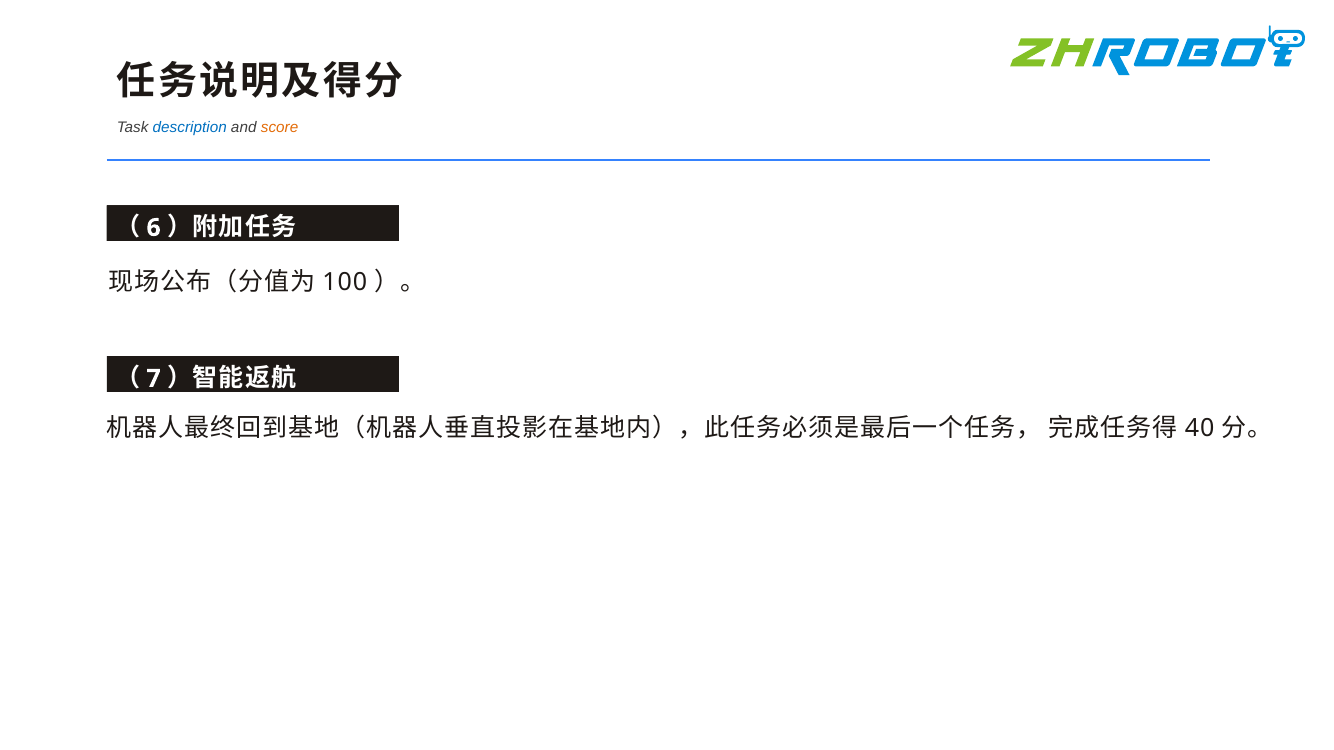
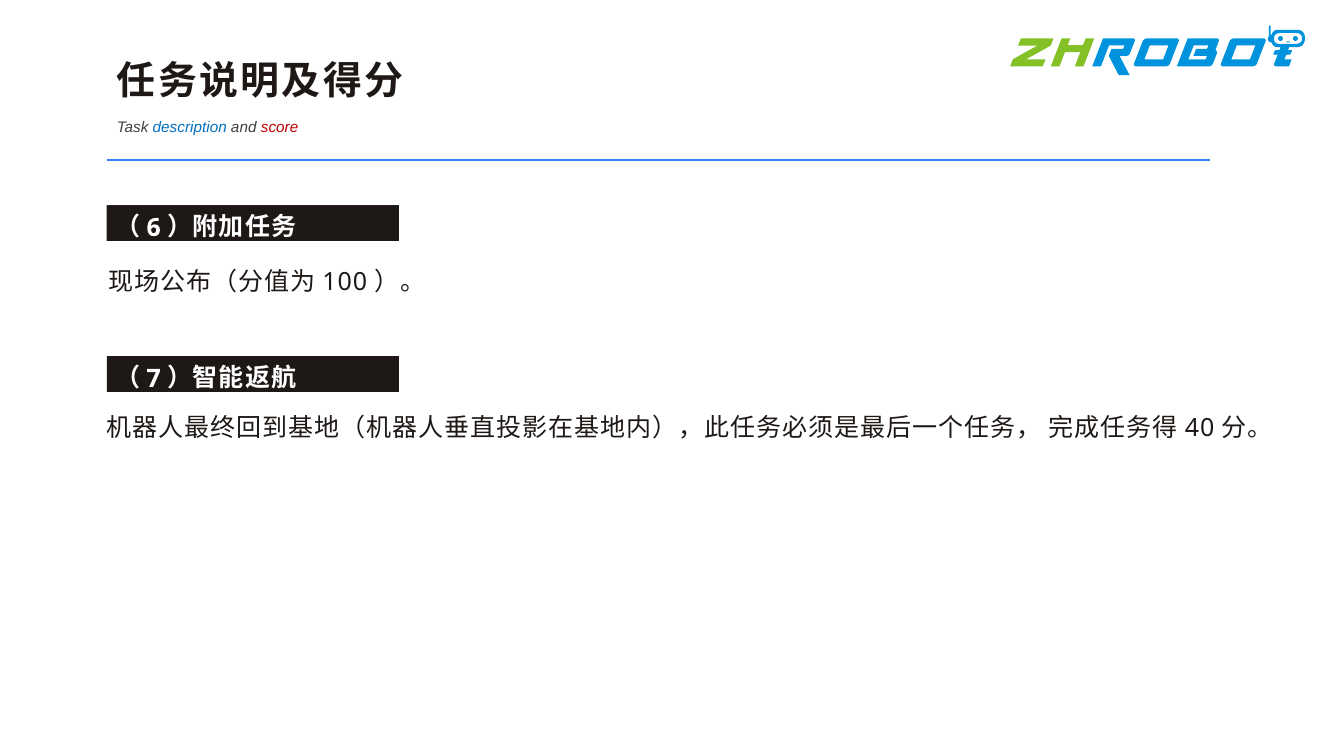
score colour: orange -> red (280, 128)
